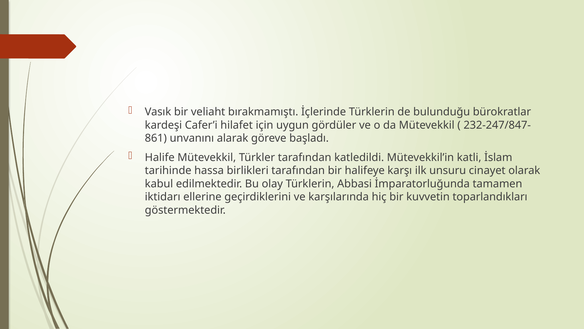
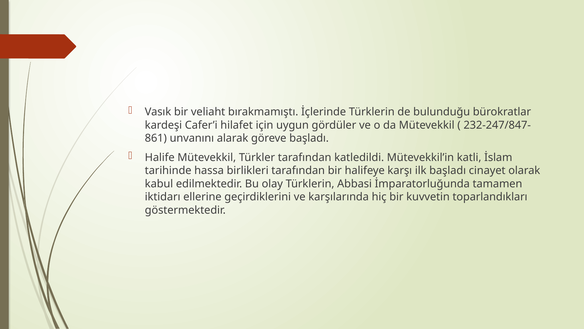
ilk unsuru: unsuru -> başladı (448, 170)
